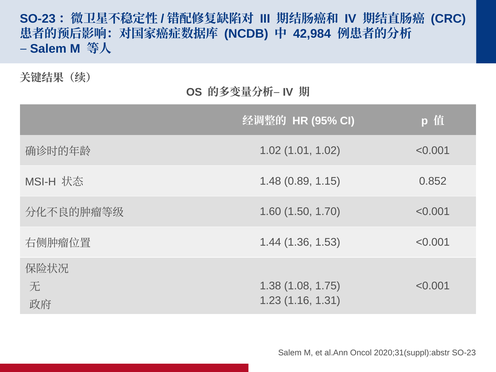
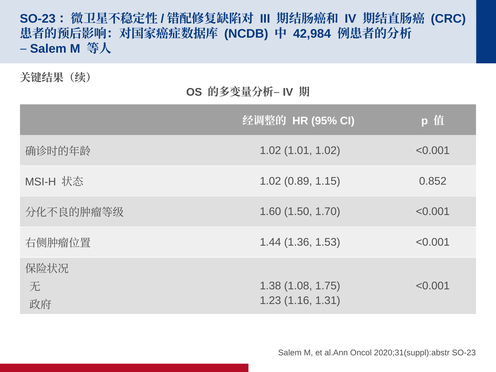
1.48: 1.48 -> 1.02 (270, 181)
